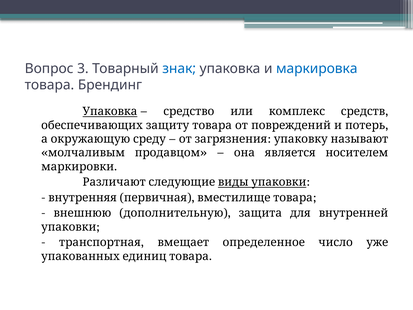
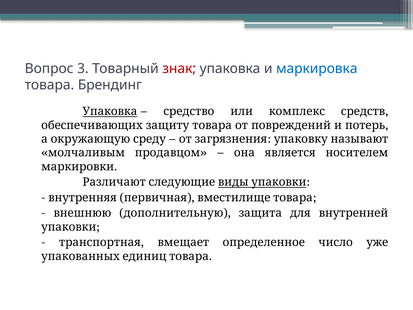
знак colour: blue -> red (179, 68)
